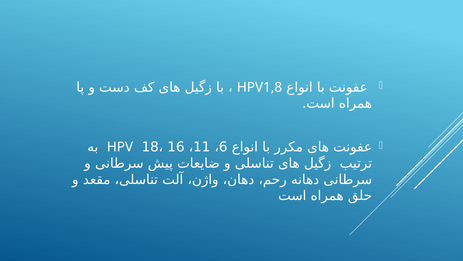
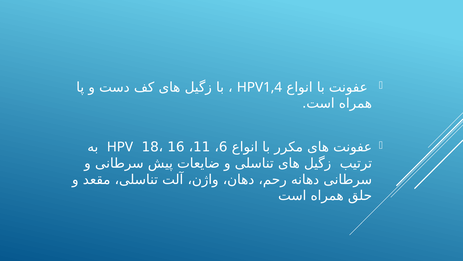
HPV1,8: HPV1,8 -> HPV1,4 (259, 87)
